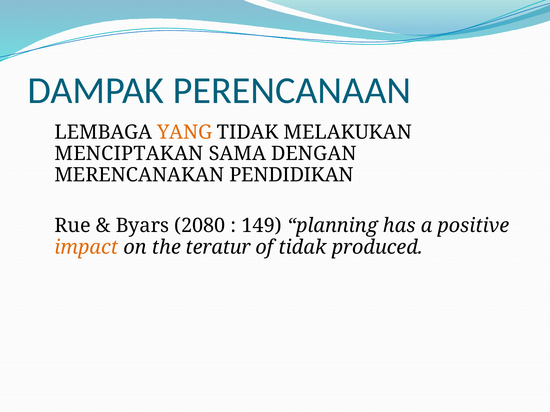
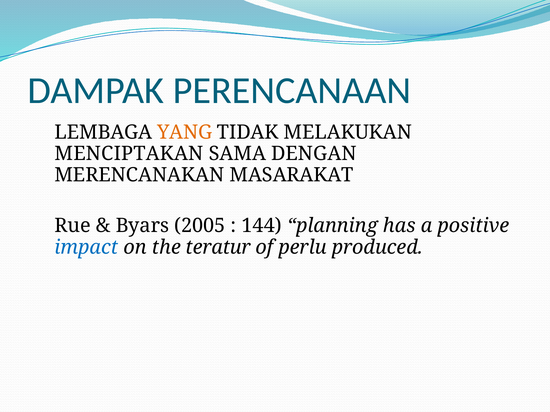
PENDIDIKAN: PENDIDIKAN -> MASARAKAT (291, 175)
2080: 2080 -> 2005 (200, 226)
149: 149 -> 144 (262, 226)
impact colour: orange -> blue (86, 247)
of tidak: tidak -> perlu (303, 247)
